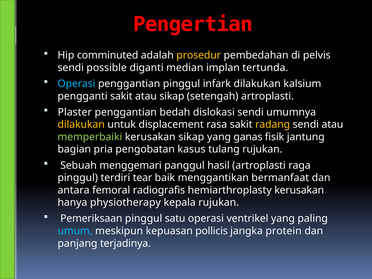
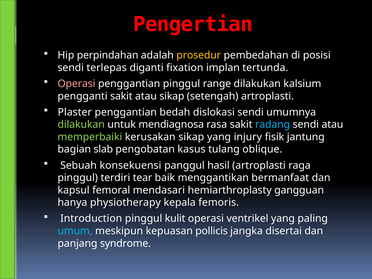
comminuted: comminuted -> perpindahan (108, 55)
pelvis: pelvis -> posisi (317, 55)
possible: possible -> terlepas (107, 68)
median: median -> fixation (185, 68)
Operasi colour: light blue -> pink (76, 84)
infark: infark -> range (217, 84)
dilakukan colour: yellow -> light green (81, 125)
displacement: displacement -> mendiagnosa (171, 125)
radang colour: yellow -> light blue (273, 125)
ganas: ganas -> injury (248, 137)
pria: pria -> slab (103, 149)
tulang rujukan: rujukan -> oblique (262, 149)
menggemari: menggemari -> konsekuensi (130, 165)
antara: antara -> kapsul (74, 190)
radiografis: radiografis -> mendasari (159, 190)
hemiarthroplasty kerusakan: kerusakan -> gangguan (299, 190)
kepala rujukan: rujukan -> femoris (219, 203)
Pemeriksaan: Pemeriksaan -> Introduction (91, 219)
satu: satu -> kulit (175, 219)
protein: protein -> disertai (284, 231)
terjadinya: terjadinya -> syndrome (125, 243)
